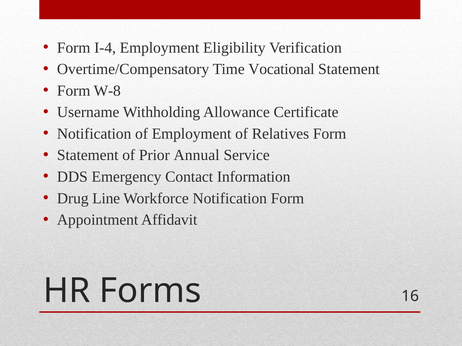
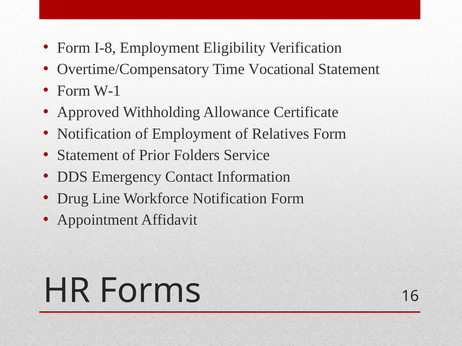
I-4: I-4 -> I-8 (105, 48)
W-8: W-8 -> W-1 (107, 91)
Username: Username -> Approved (88, 112)
Annual: Annual -> Folders (197, 155)
